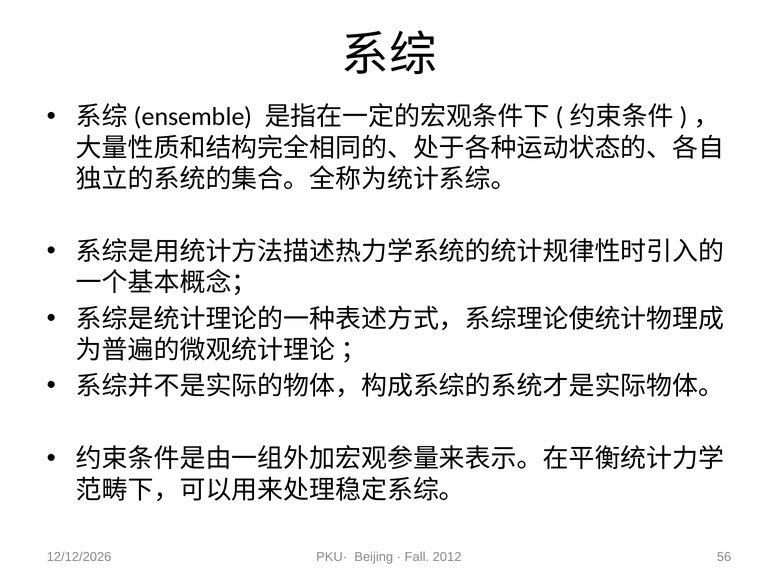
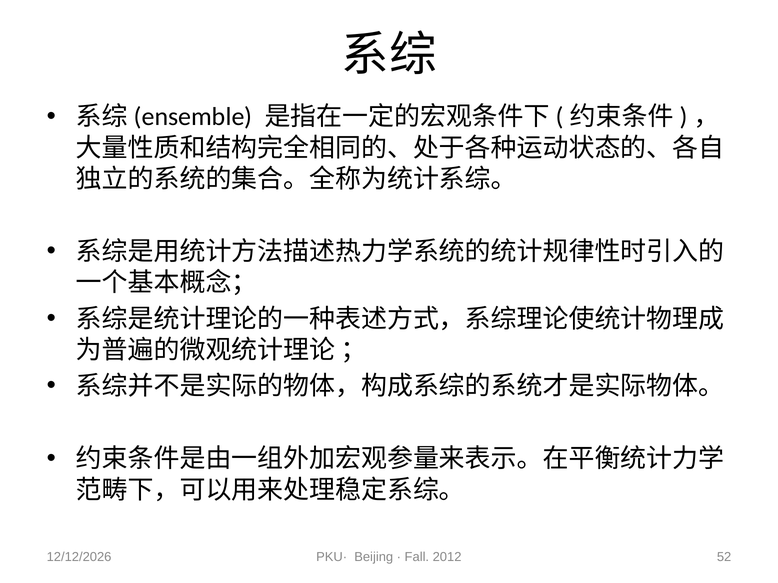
56: 56 -> 52 (724, 557)
